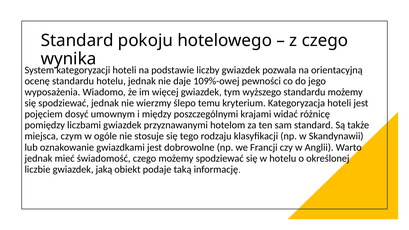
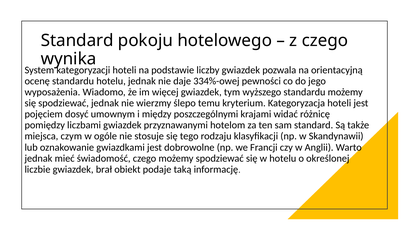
109%-owej: 109%-owej -> 334%-owej (216, 81)
jaką: jaką -> brał (104, 169)
